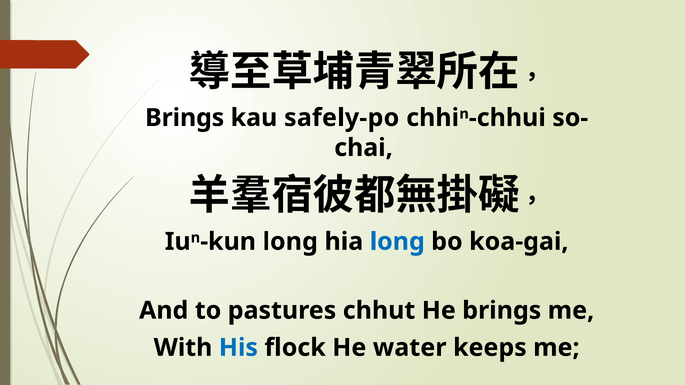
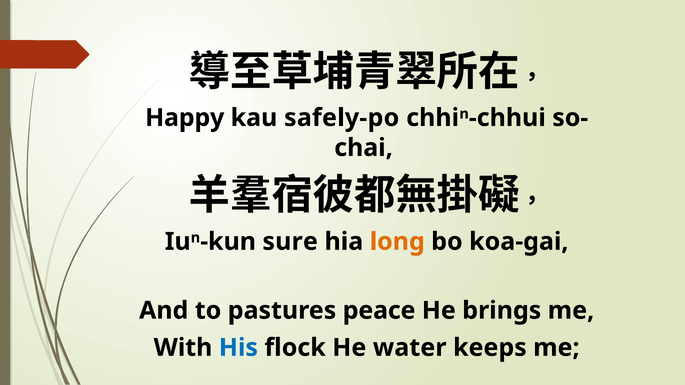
Brings: Brings -> Happy (185, 118)
long: long -> sure (290, 242)
long colour: blue -> orange (397, 242)
chhut: chhut -> peace (379, 311)
